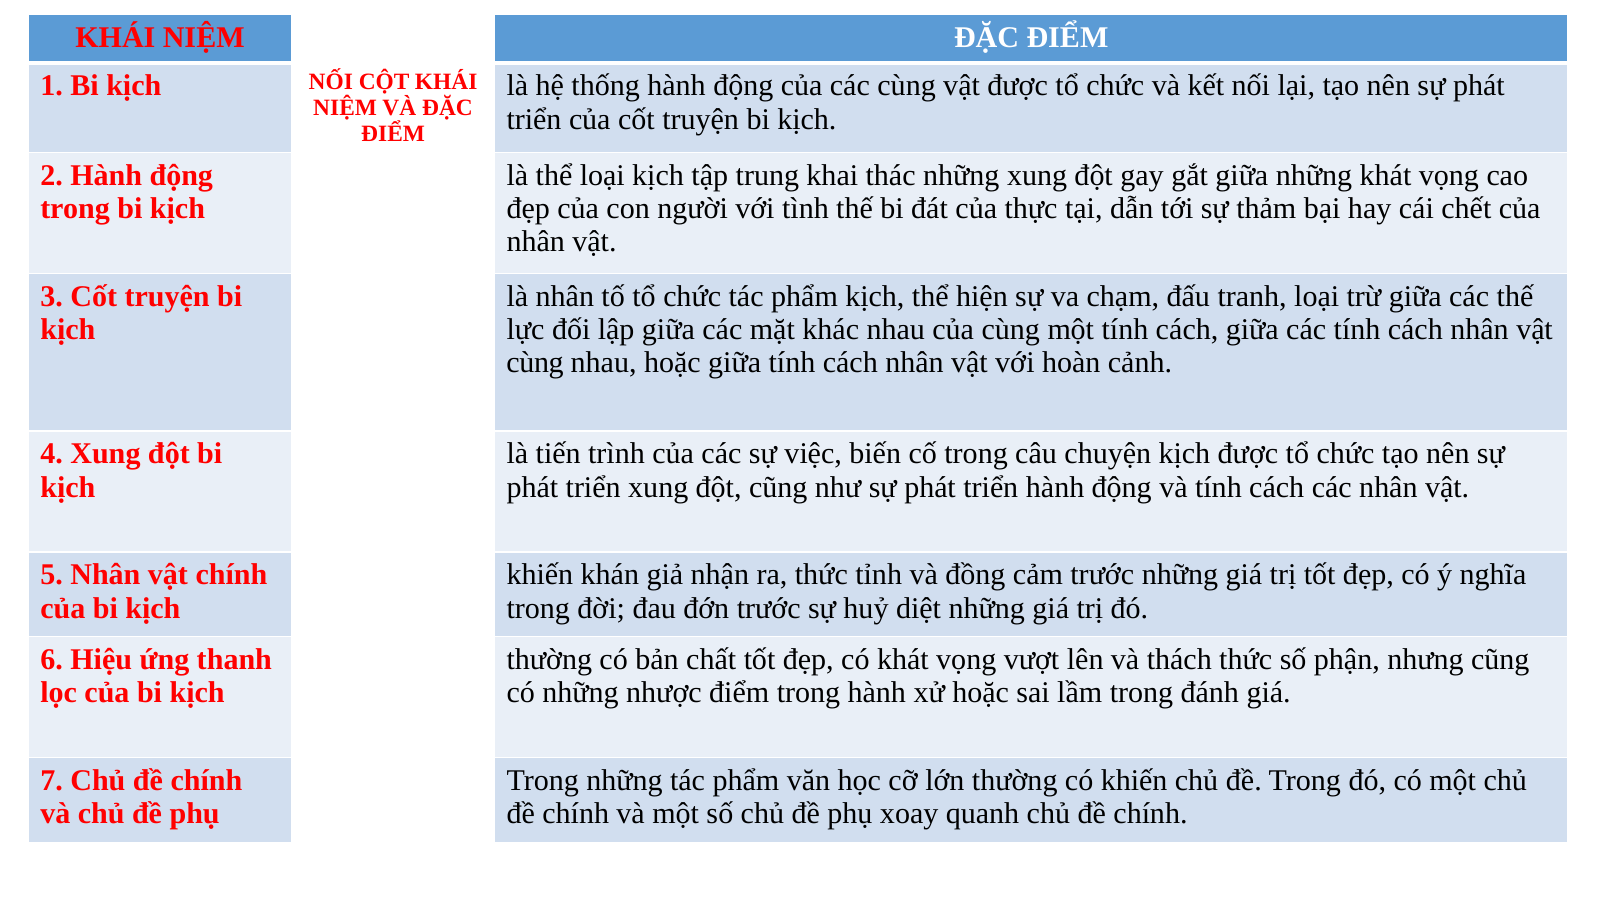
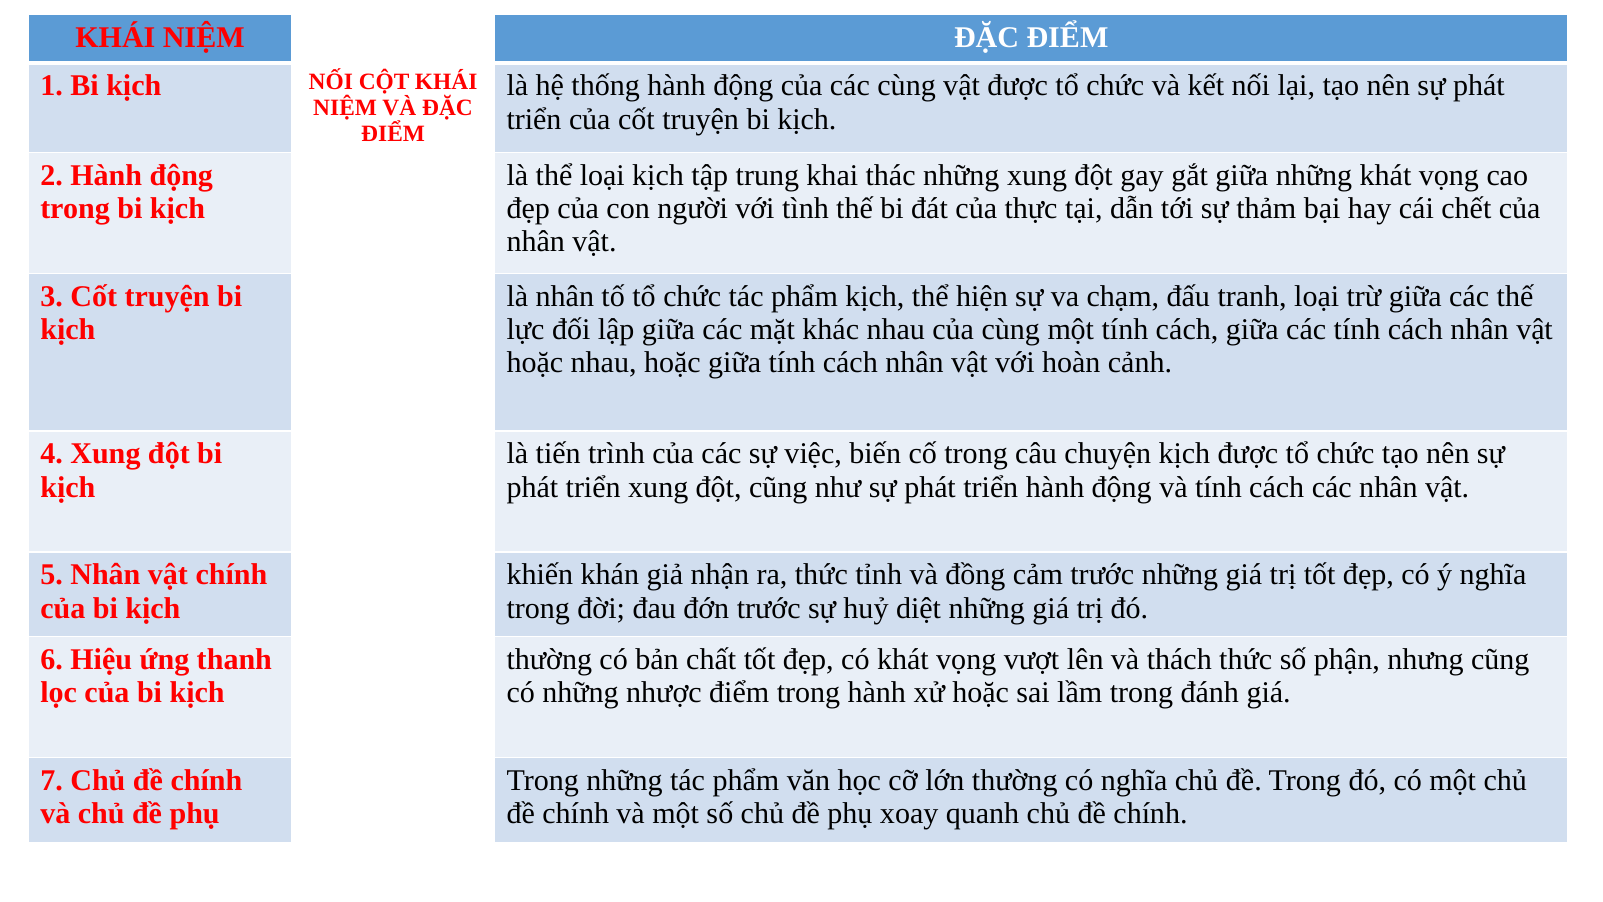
cùng: cùng -> hoặc (535, 363)
có khiến: khiến -> nghĩa (1134, 780)
